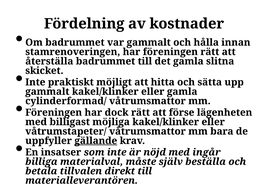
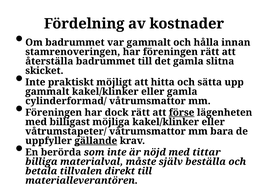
förse underline: none -> present (182, 113)
insatser: insatser -> berörda (61, 153)
ingår: ingår -> tittar (207, 153)
